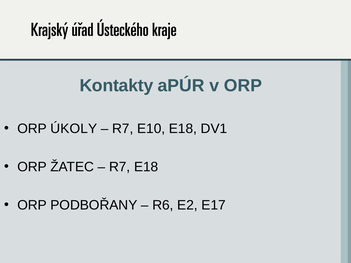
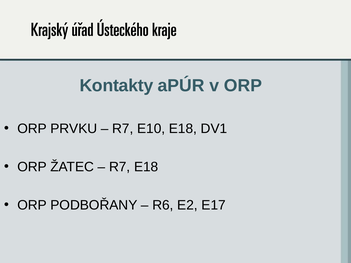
ÚKOLY: ÚKOLY -> PRVKU (74, 129)
